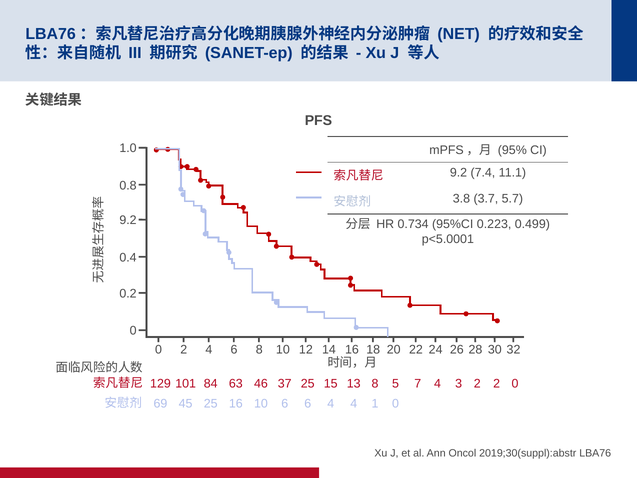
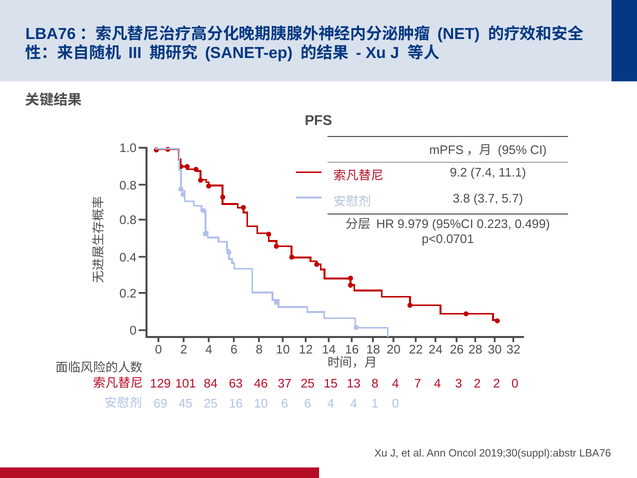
9.2: 9.2 -> 0.8 (128, 220)
0.734: 0.734 -> 9.979 (413, 224)
p<5.0001: p<5.0001 -> p<0.0701 (448, 239)
5: 5 -> 4 (395, 384)
